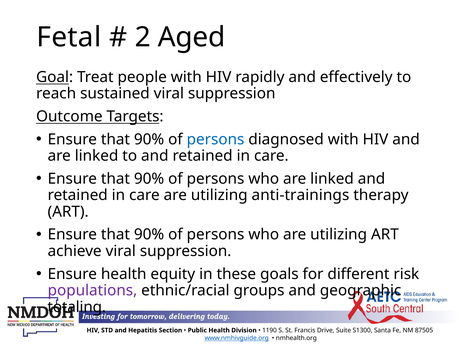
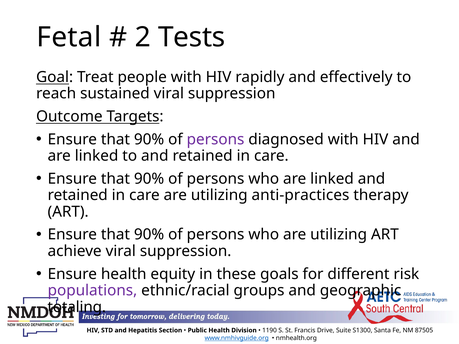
Aged: Aged -> Tests (192, 37)
persons colour: blue -> purple (216, 139)
anti-trainings: anti-trainings -> anti-practices (300, 195)
